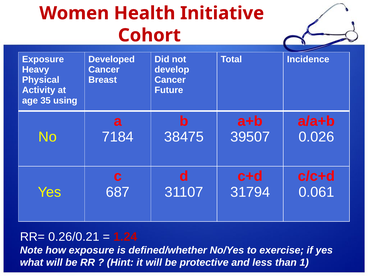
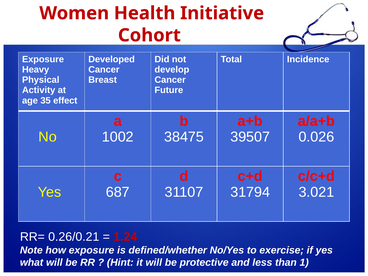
using: using -> effect (65, 100)
7184: 7184 -> 1002 (118, 137)
0.061: 0.061 -> 3.021 (316, 192)
